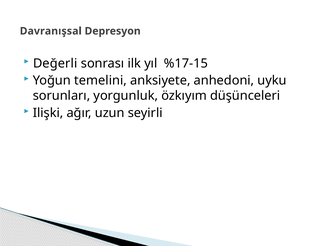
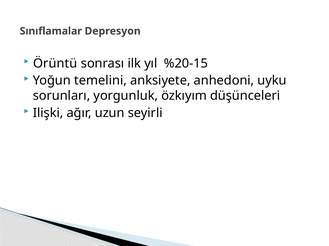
Davranışsal: Davranışsal -> Sınıflamalar (51, 31)
Değerli: Değerli -> Örüntü (55, 63)
%17-15: %17-15 -> %20-15 (186, 63)
